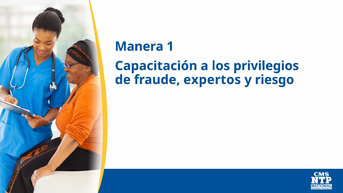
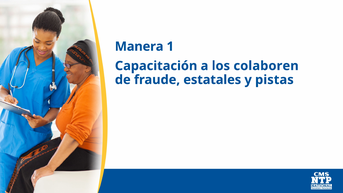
privilegios: privilegios -> colaboren (266, 66)
expertos: expertos -> estatales (212, 80)
riesgo: riesgo -> pistas (274, 80)
